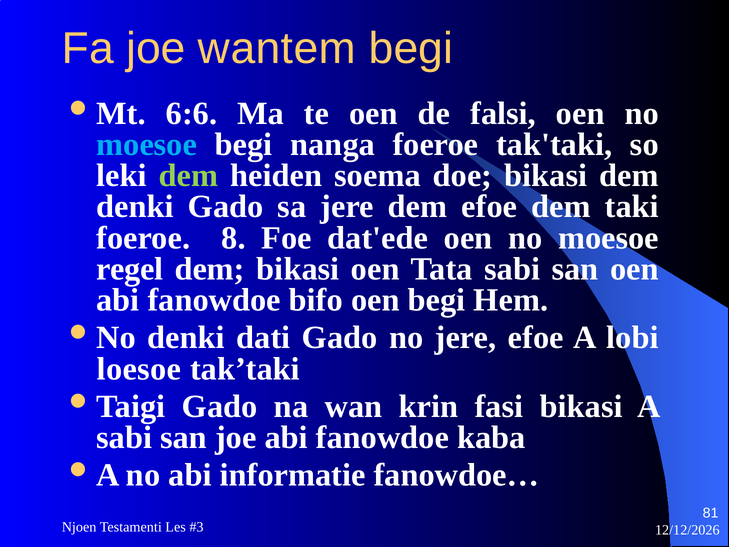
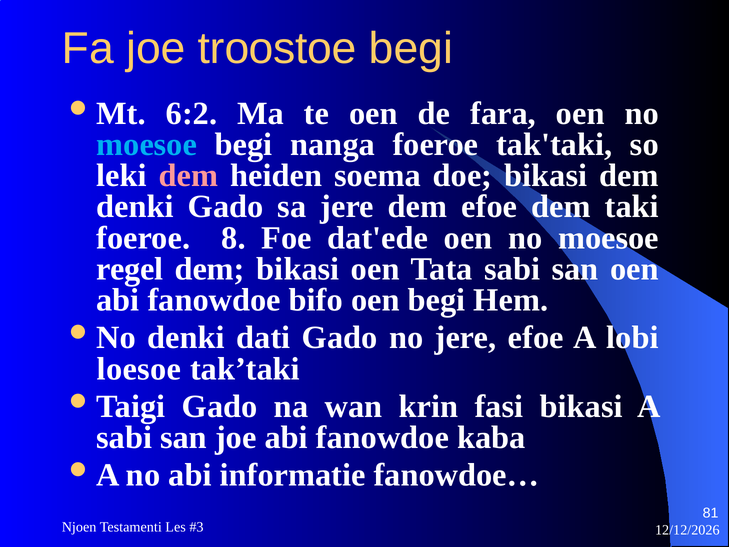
wantem: wantem -> troostoe (277, 49)
6:6: 6:6 -> 6:2 (191, 113)
falsi: falsi -> fara (503, 113)
dem colour: light green -> pink (189, 176)
